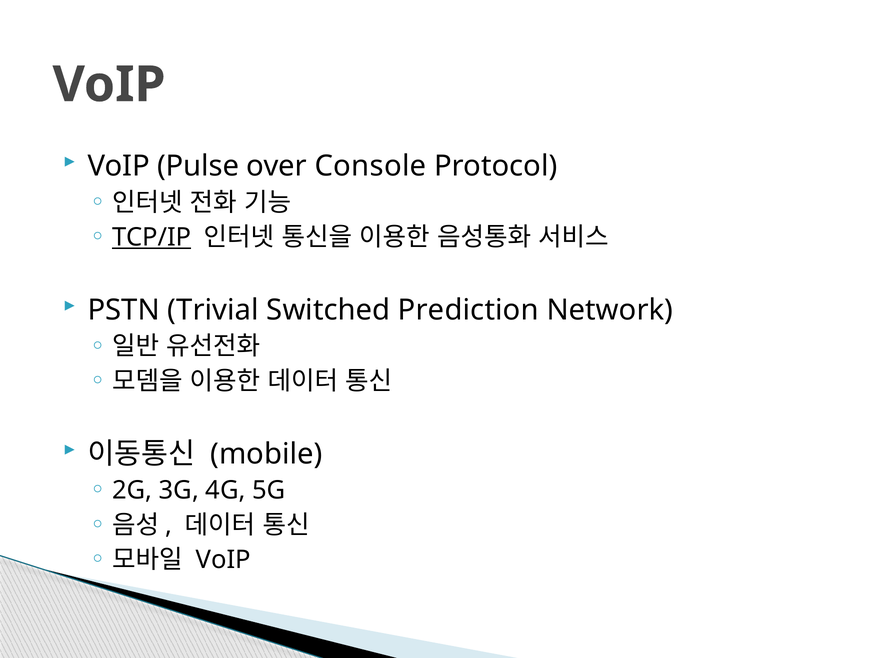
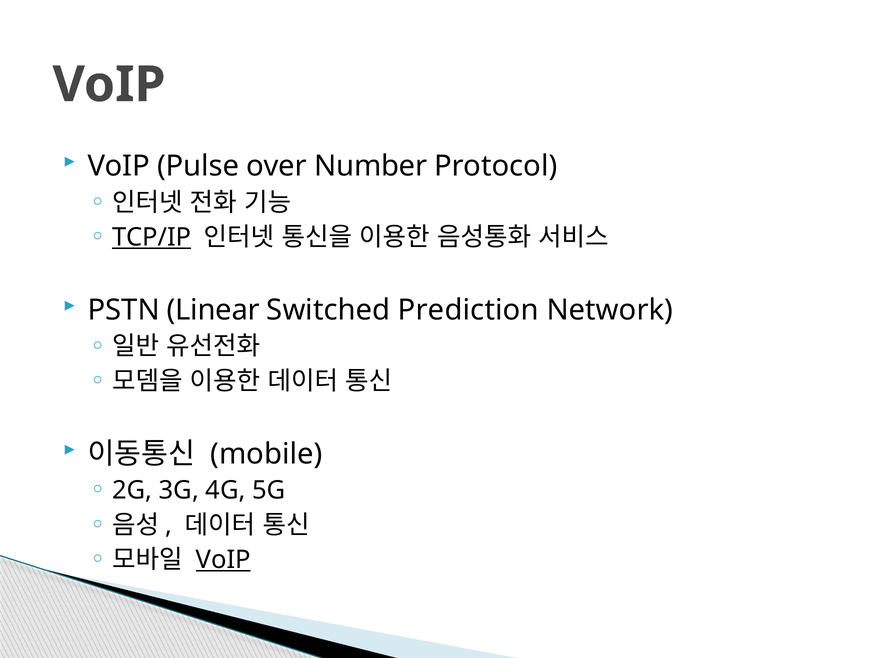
Console: Console -> Number (371, 166)
Trivial: Trivial -> Linear (213, 310)
VoIP underline: none -> present (223, 560)
